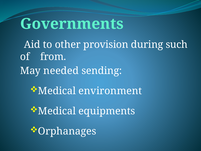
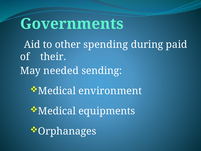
provision: provision -> spending (106, 45)
such: such -> paid (177, 45)
from: from -> their (53, 57)
